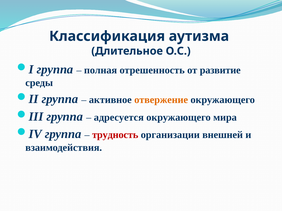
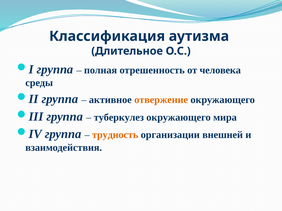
развитие: развитие -> человека (220, 70)
адресуется: адресуется -> туберкулез (119, 118)
трудность colour: red -> orange (115, 135)
